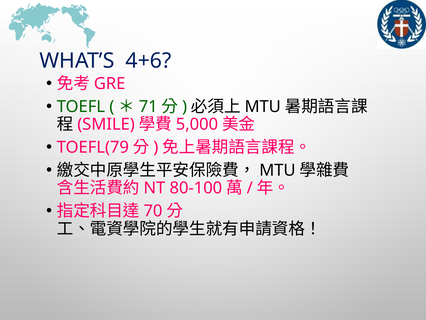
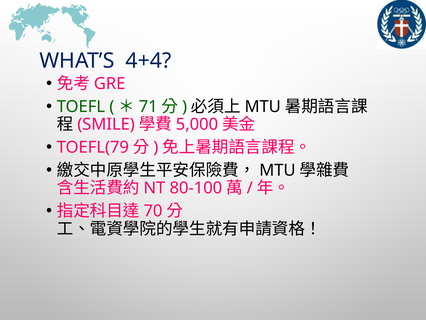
4+6: 4+6 -> 4+4 (148, 61)
